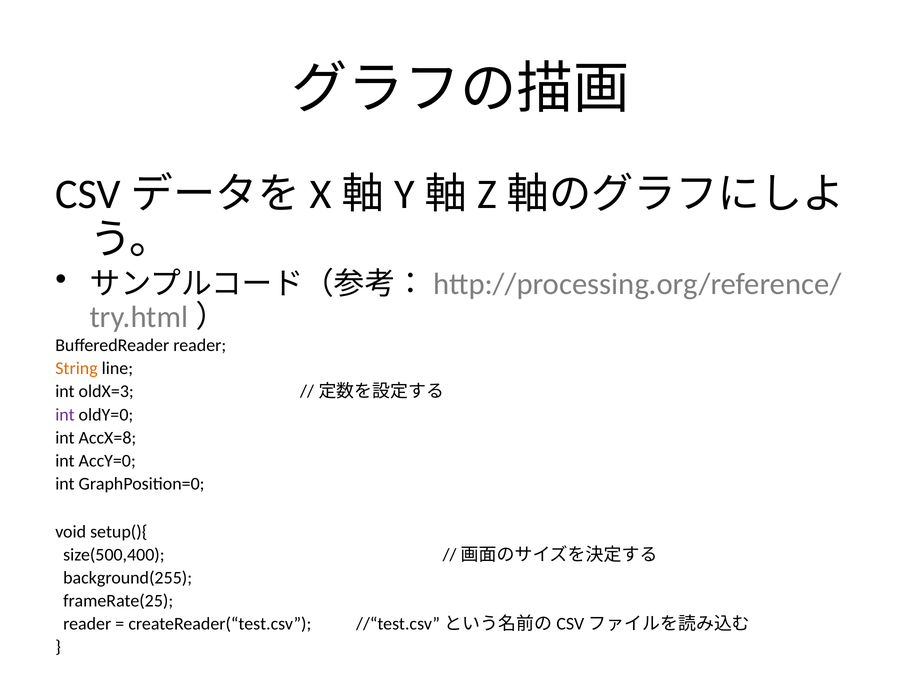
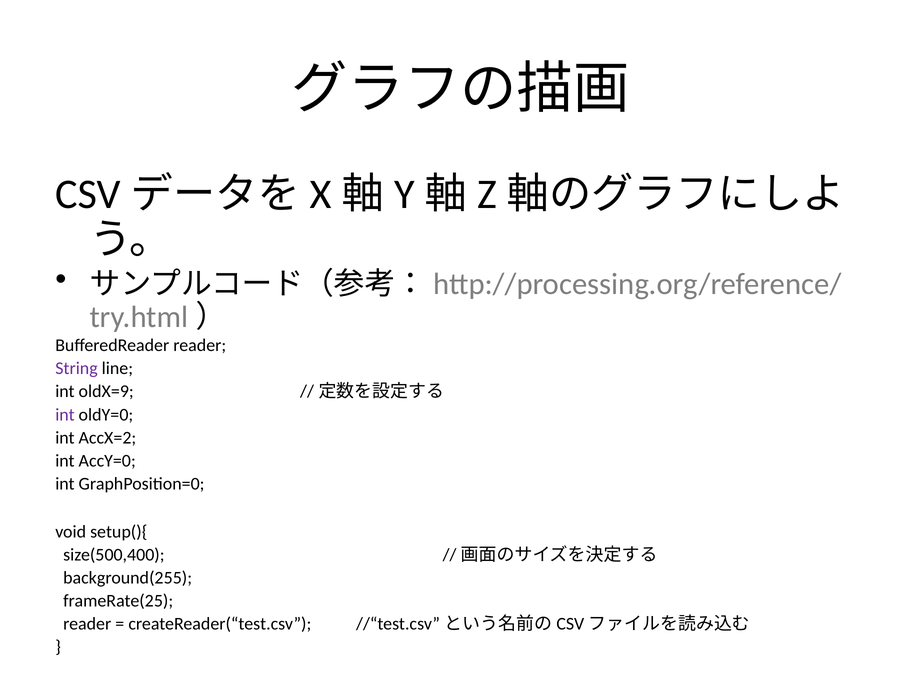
String colour: orange -> purple (76, 368)
oldX=3: oldX=3 -> oldX=9 (106, 391)
AccX=8: AccX=8 -> AccX=2 (107, 437)
